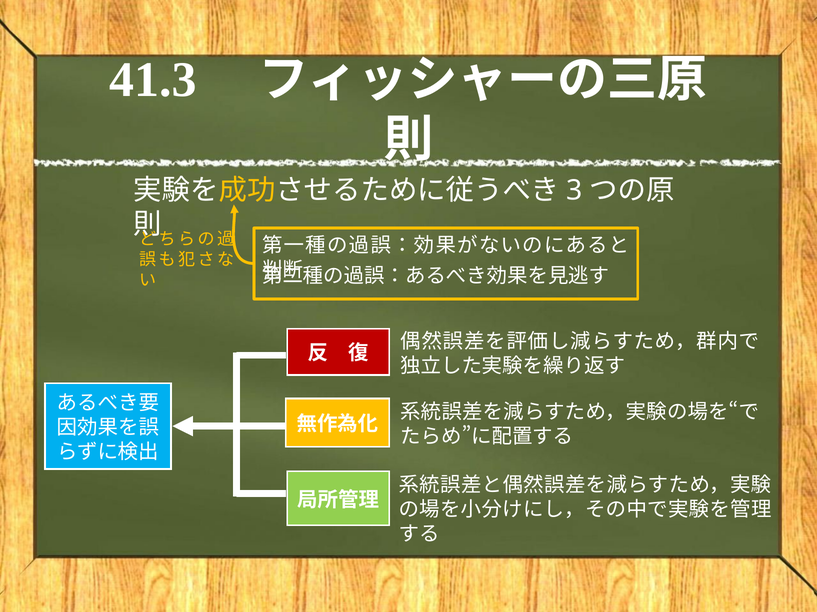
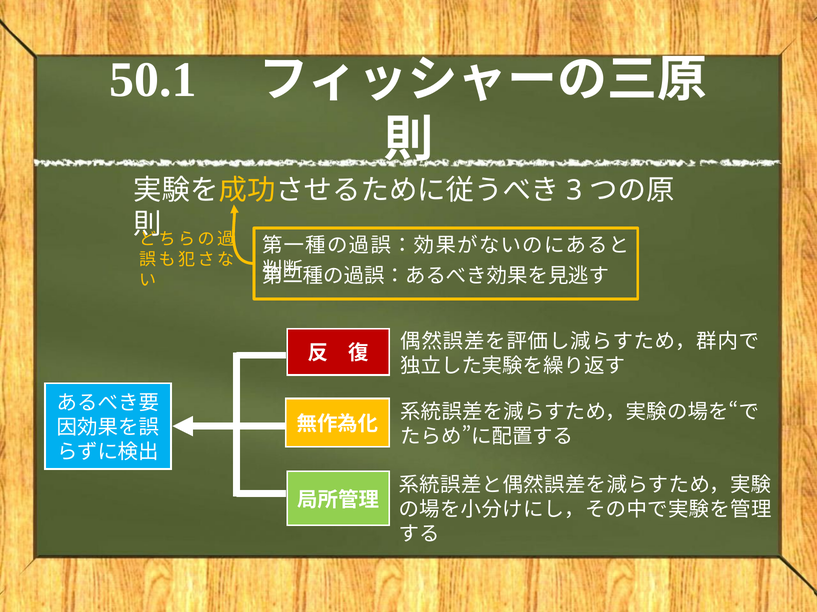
41.3: 41.3 -> 50.1 (153, 80)
